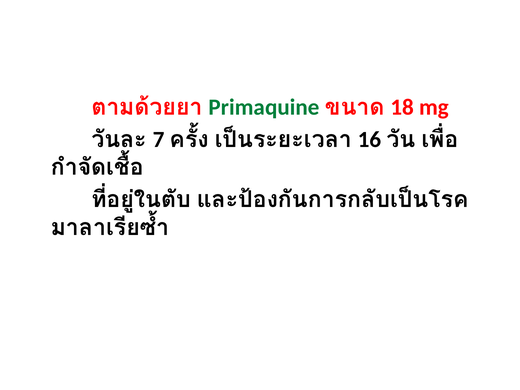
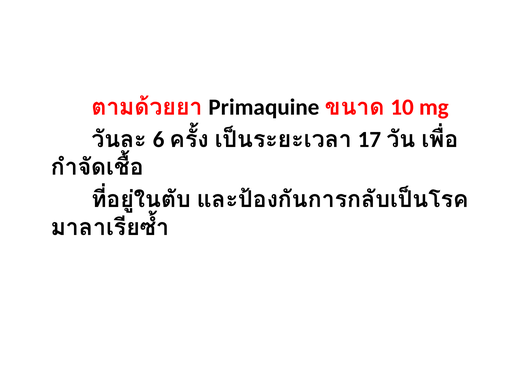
Primaquine colour: green -> black (264, 107)
18: 18 -> 10 (402, 107)
7: 7 -> 6 (159, 140)
16: 16 -> 17 (370, 140)
